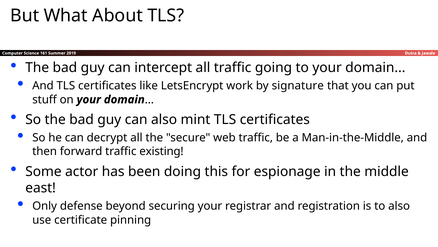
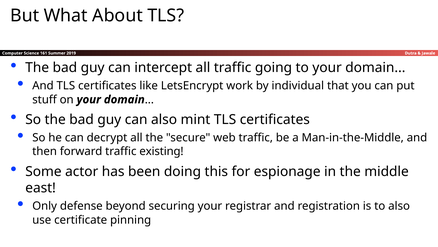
signature: signature -> individual (298, 86)
